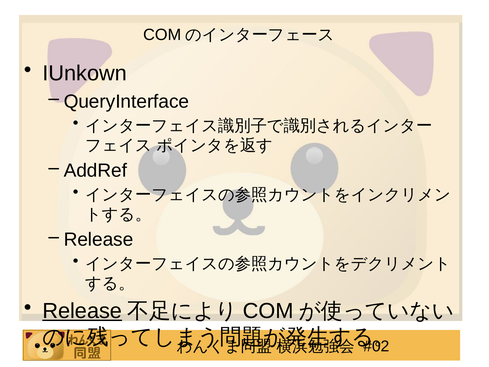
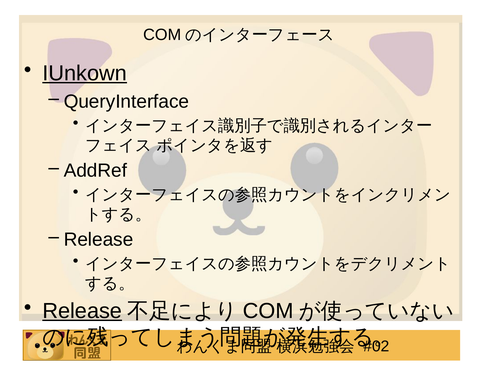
IUnkown underline: none -> present (85, 73)
